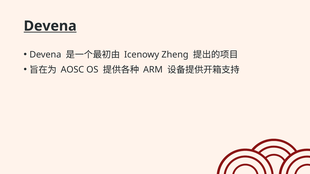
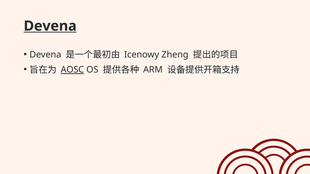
AOSC underline: none -> present (72, 70)
